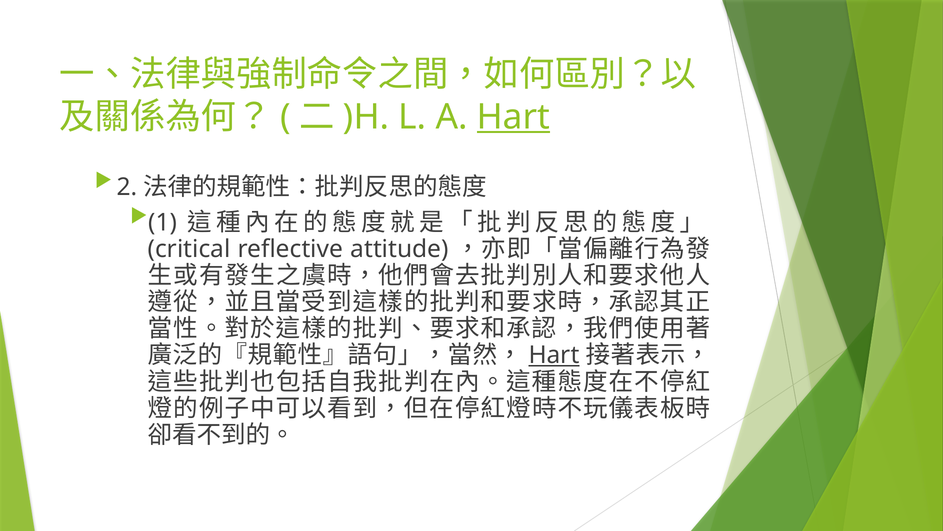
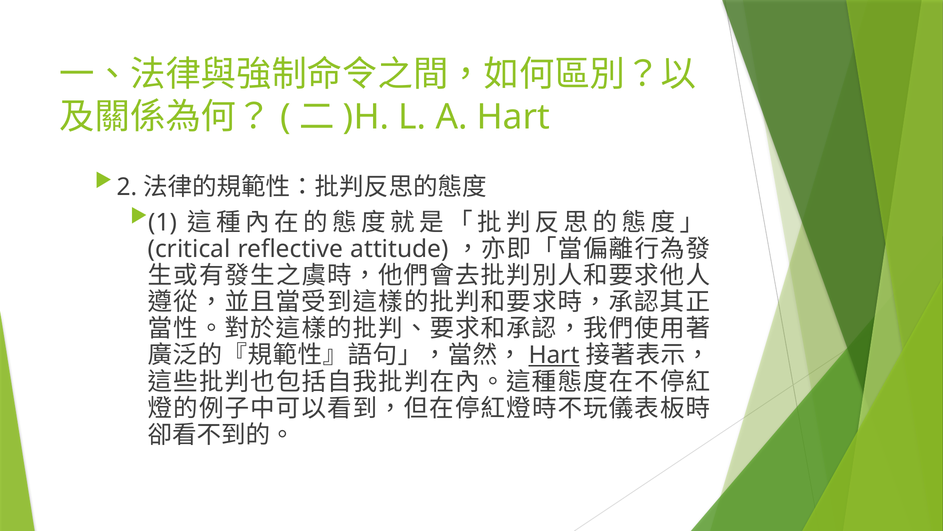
Hart underline: present -> none (513, 117)
